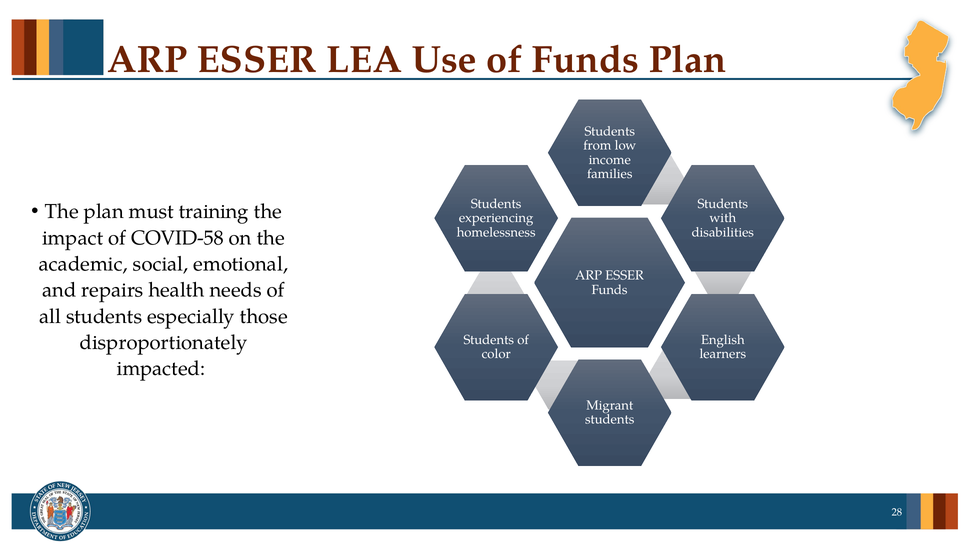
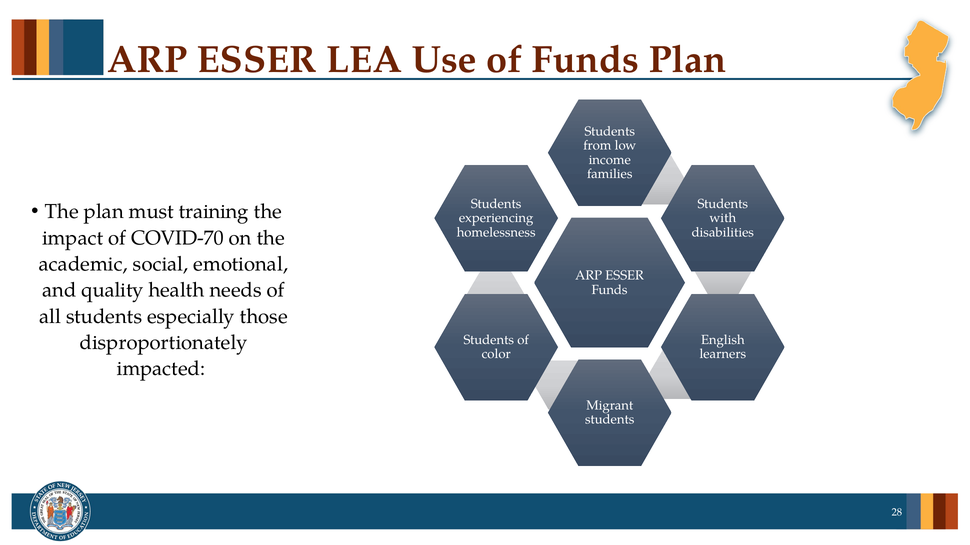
COVID-58: COVID-58 -> COVID-70 (177, 238)
repairs: repairs -> quality (113, 291)
